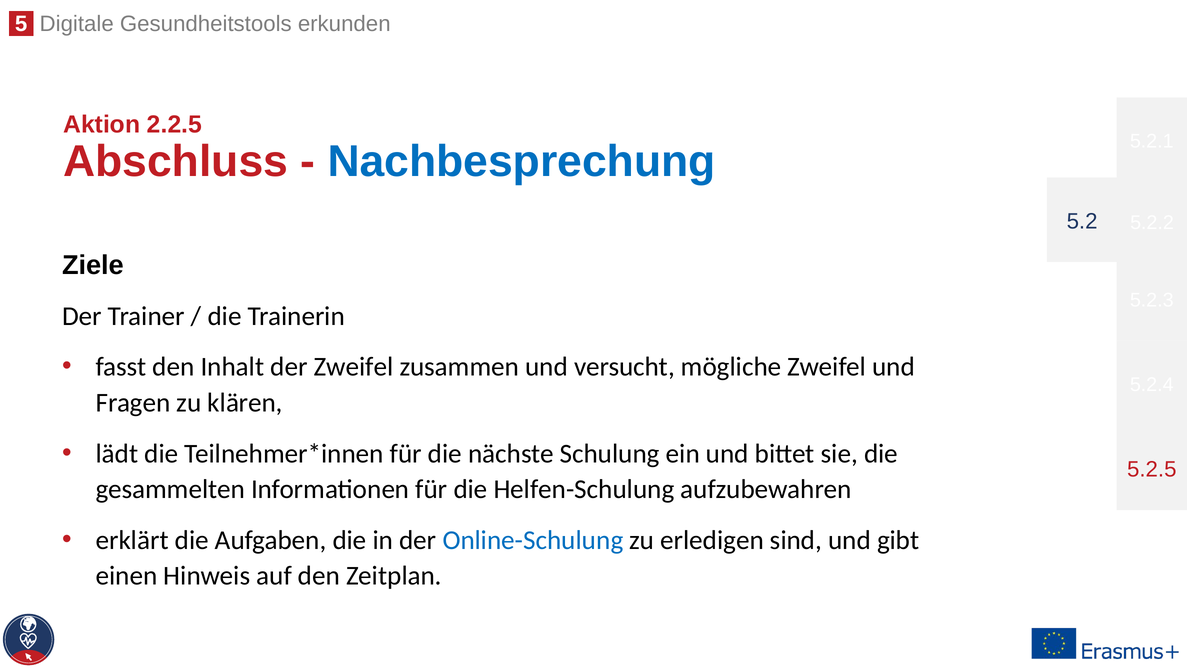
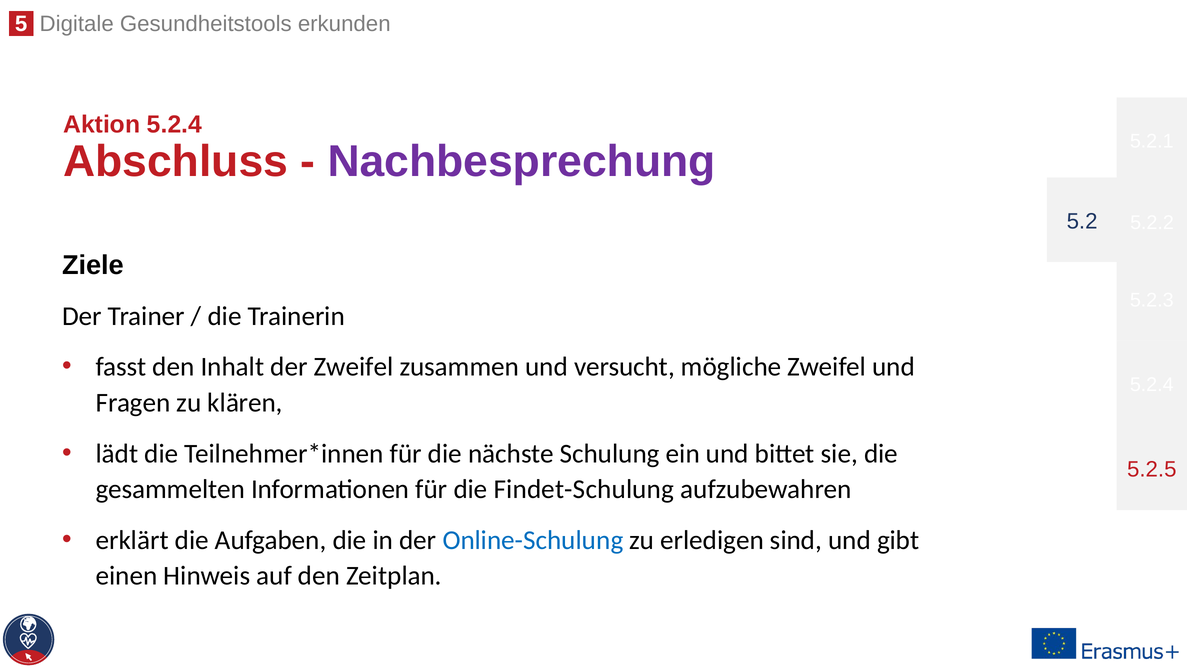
Aktion 2.2.5: 2.2.5 -> 5.2.4 (175, 124)
Nachbesprechung colour: blue -> purple (522, 162)
Helfen-Schulung: Helfen-Schulung -> Findet-Schulung (584, 489)
